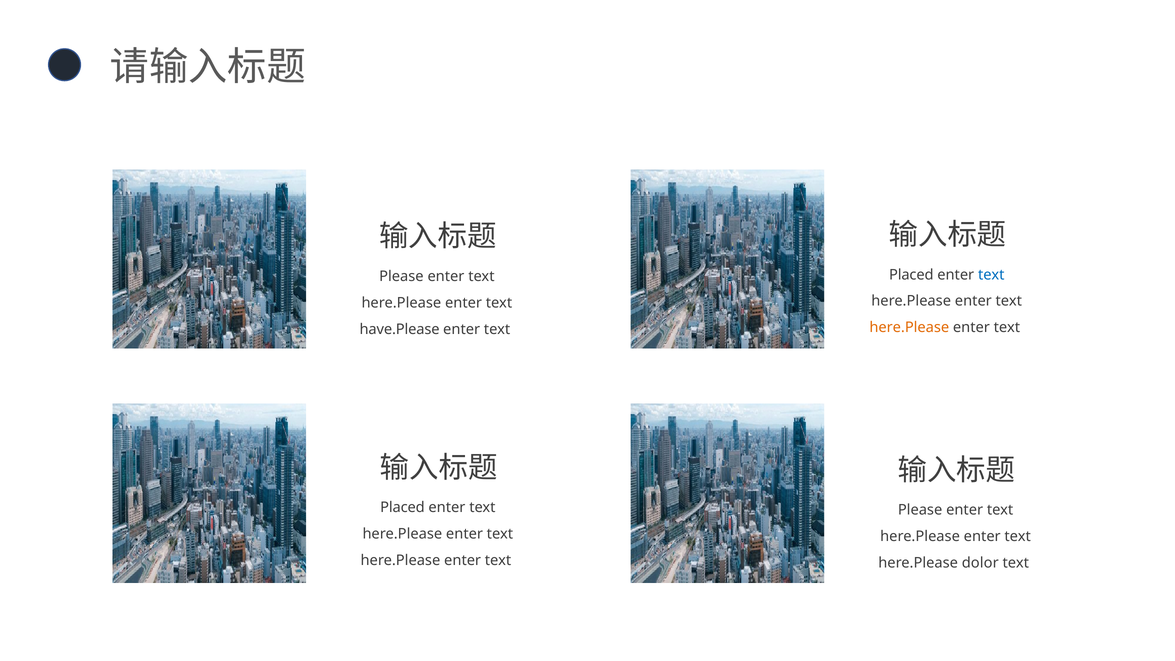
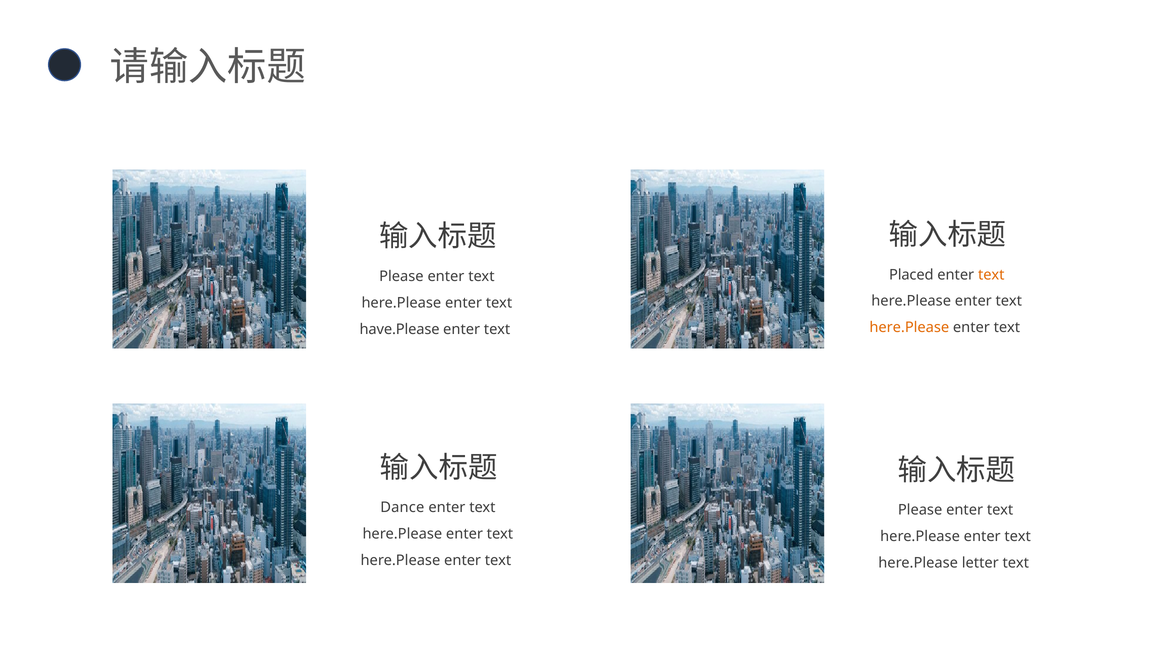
text colour: blue -> orange (991, 275)
Placed: Placed -> Dance (402, 508)
dolor: dolor -> letter (980, 563)
